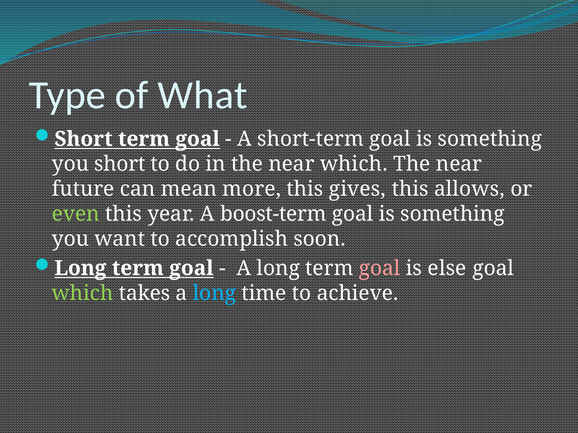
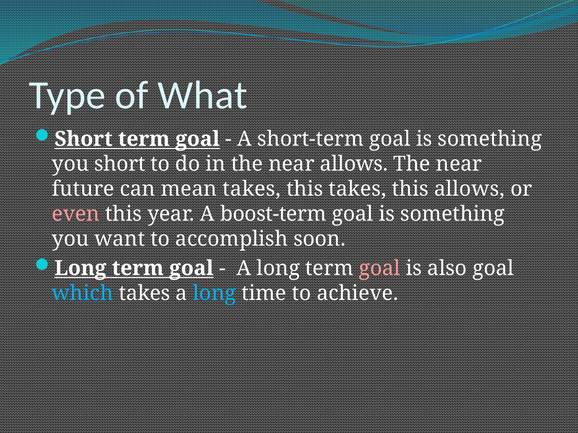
near which: which -> allows (354, 164)
mean more: more -> takes (252, 189)
this gives: gives -> takes (357, 189)
even colour: light green -> pink (76, 214)
else: else -> also (447, 268)
which colour: light green -> light blue (83, 294)
